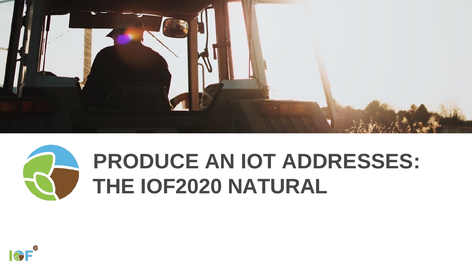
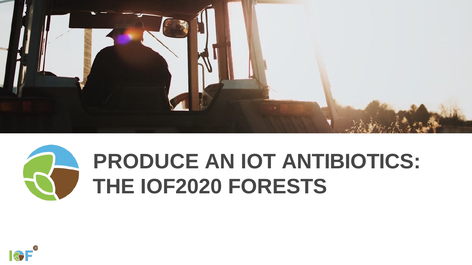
ADDRESSES: ADDRESSES -> ANTIBIOTICS (351, 162)
NATURAL: NATURAL -> FORESTS (278, 187)
